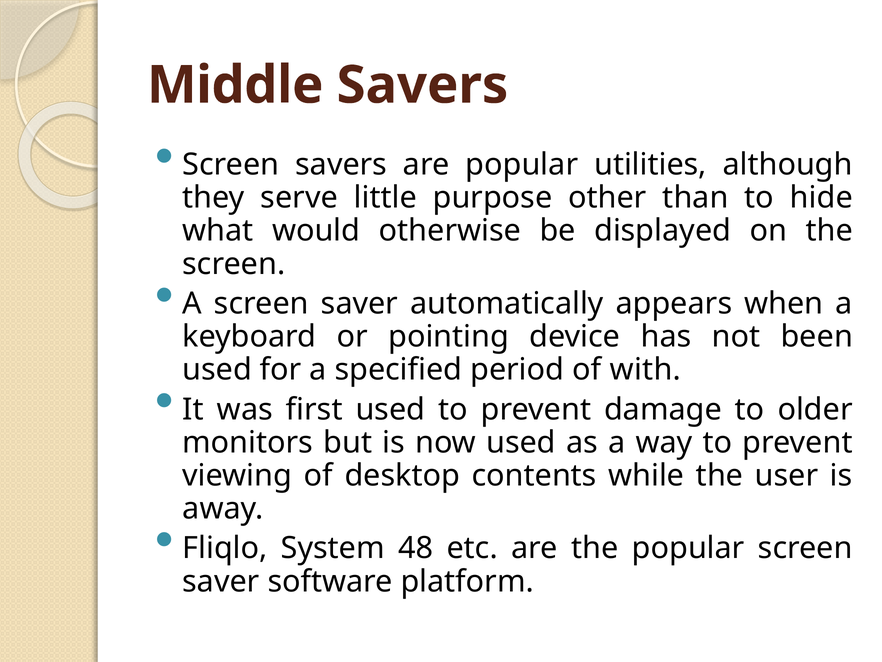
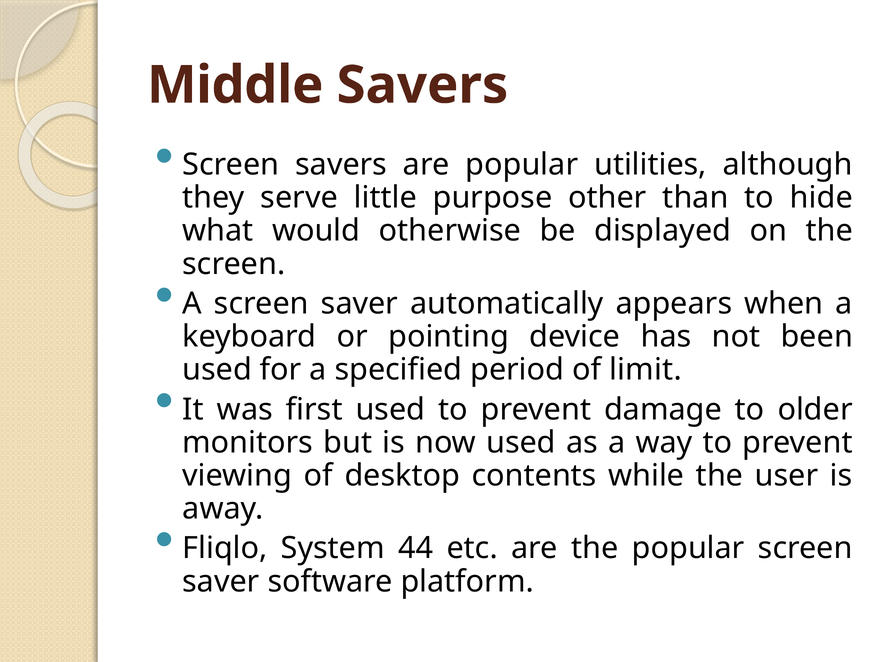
with: with -> limit (645, 369)
48: 48 -> 44 (416, 548)
